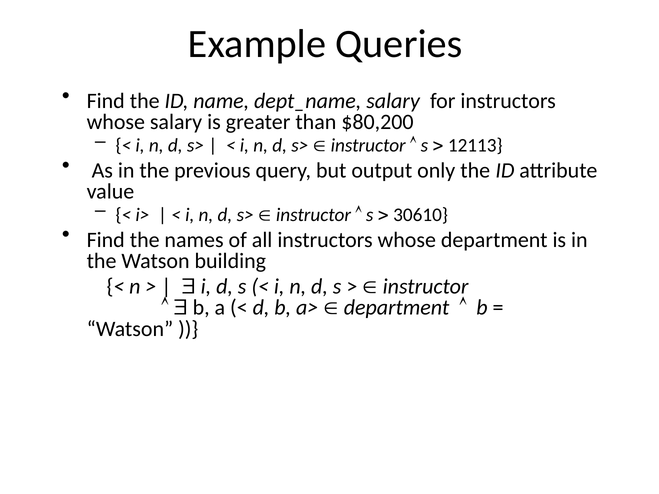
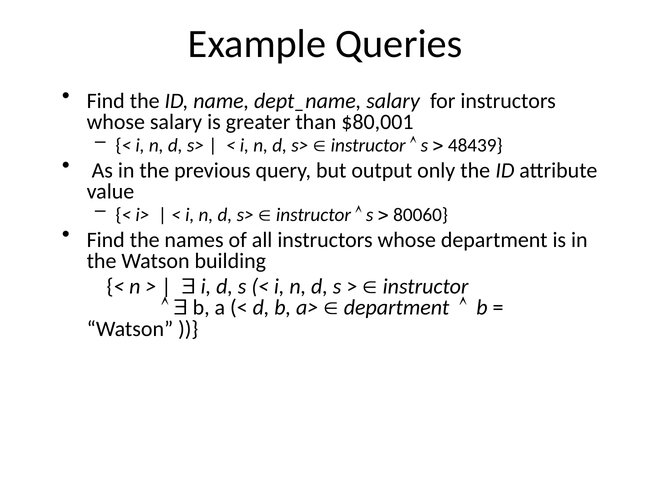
$80,200: $80,200 -> $80,001 (377, 122)
12113: 12113 -> 48439 (475, 146)
30610: 30610 -> 80060 (421, 215)
